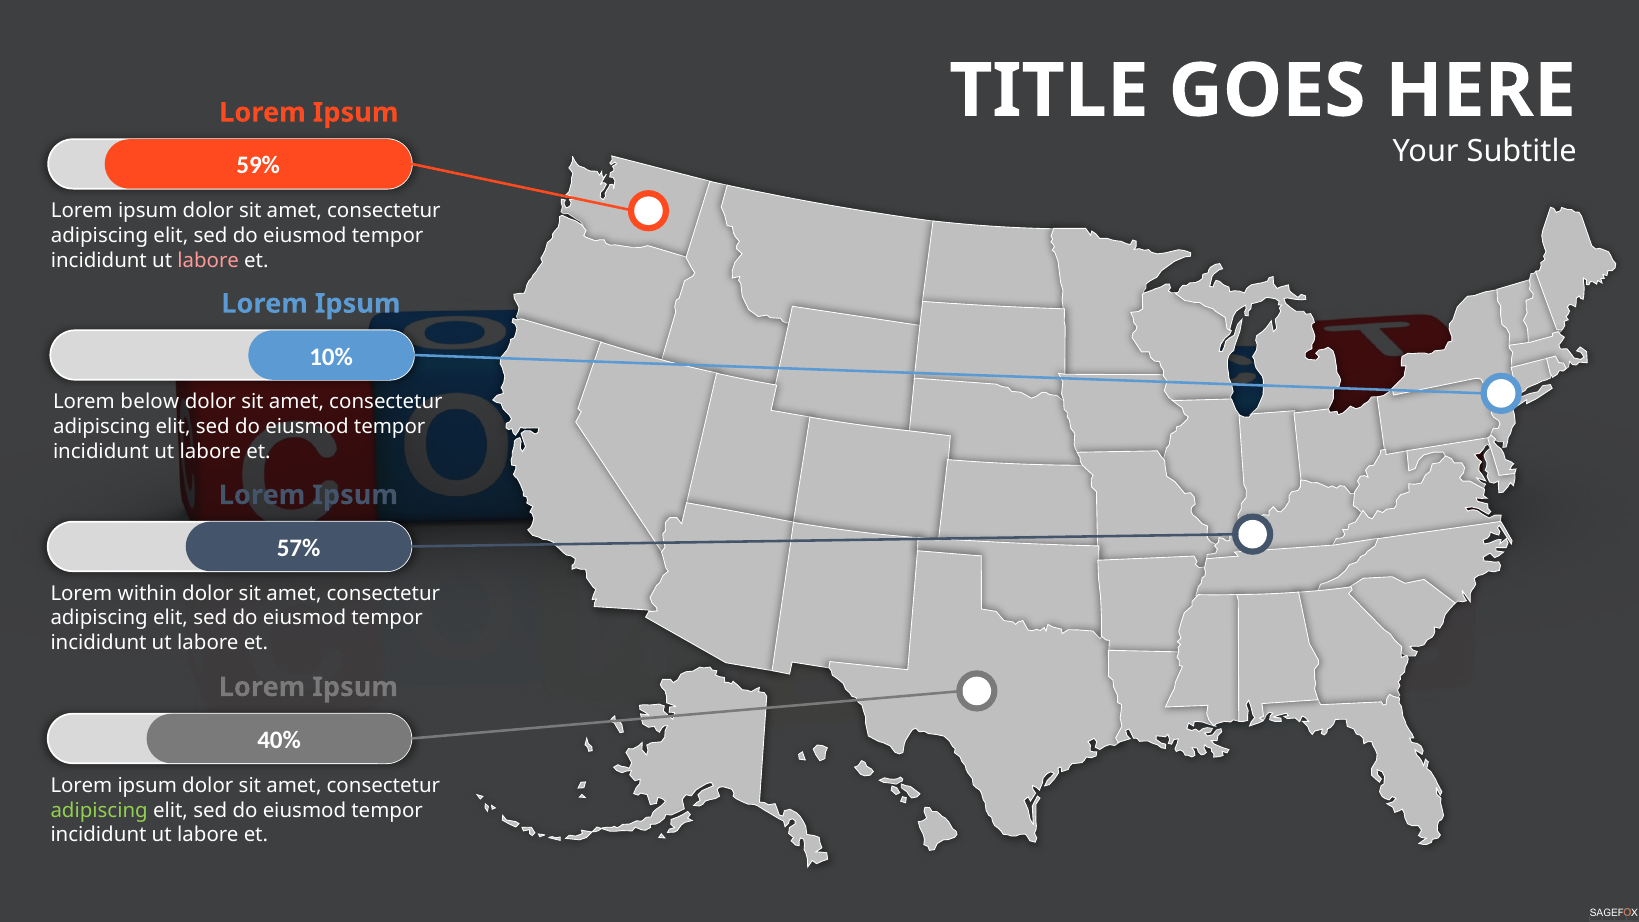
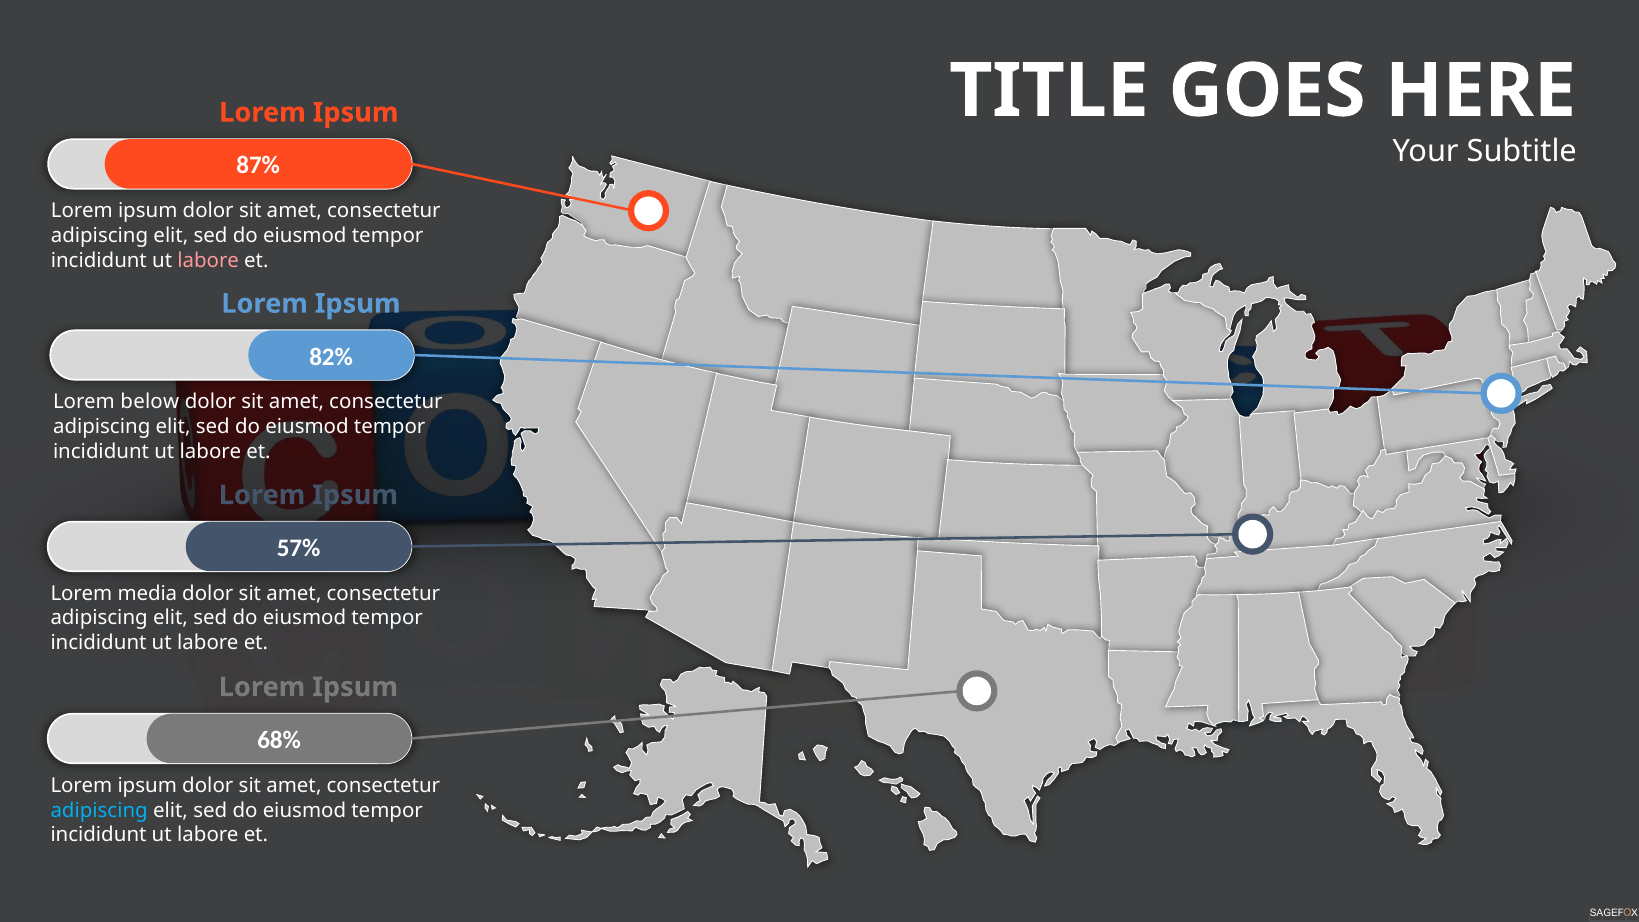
59%: 59% -> 87% (258, 166)
10%: 10% -> 82% (331, 357)
within: within -> media (147, 594)
40%: 40% -> 68% (279, 740)
adipiscing colour: light green -> light blue (99, 810)
